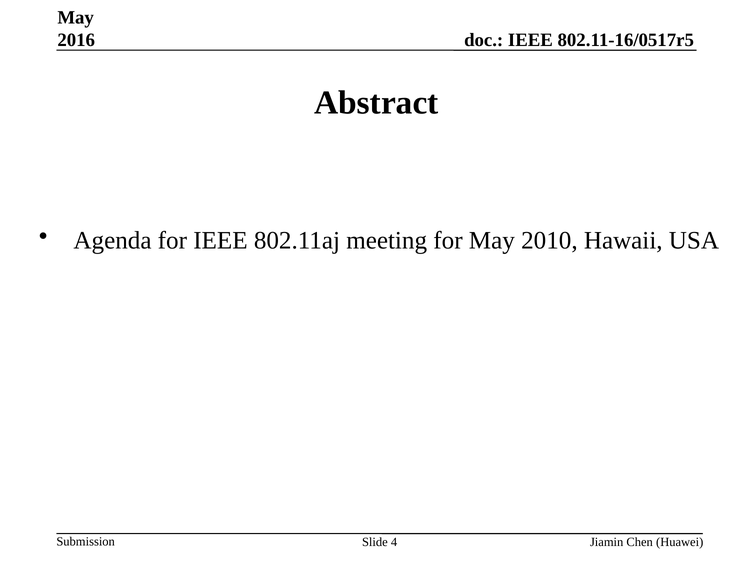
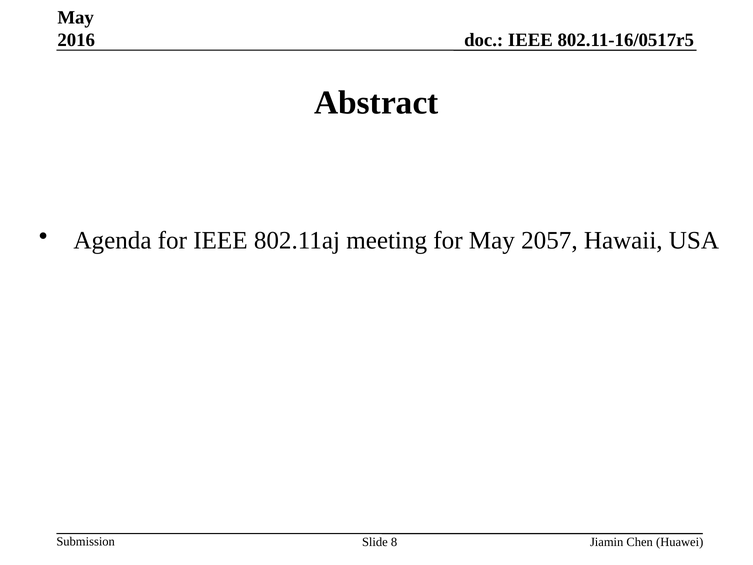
2010: 2010 -> 2057 (549, 240)
4: 4 -> 8 (394, 542)
